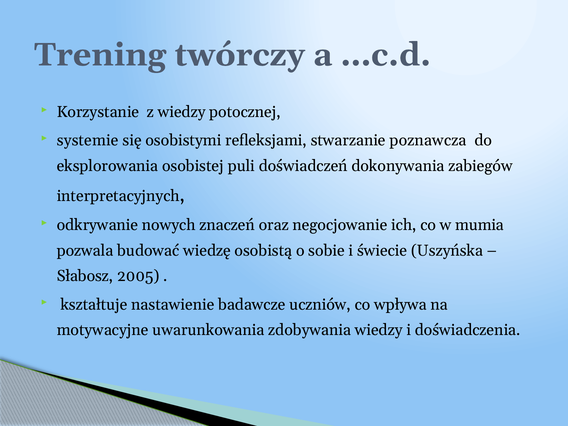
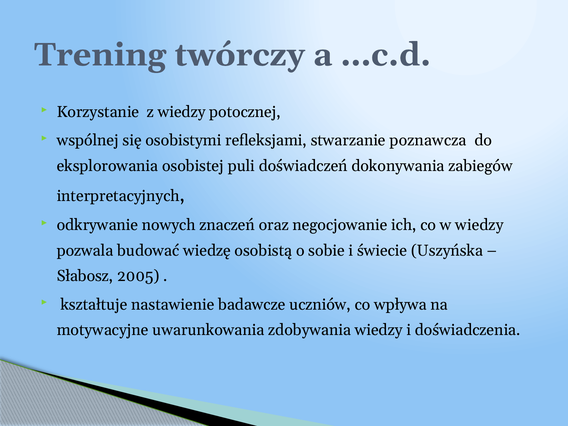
systemie: systemie -> wspólnej (88, 140)
w mumia: mumia -> wiedzy (479, 225)
